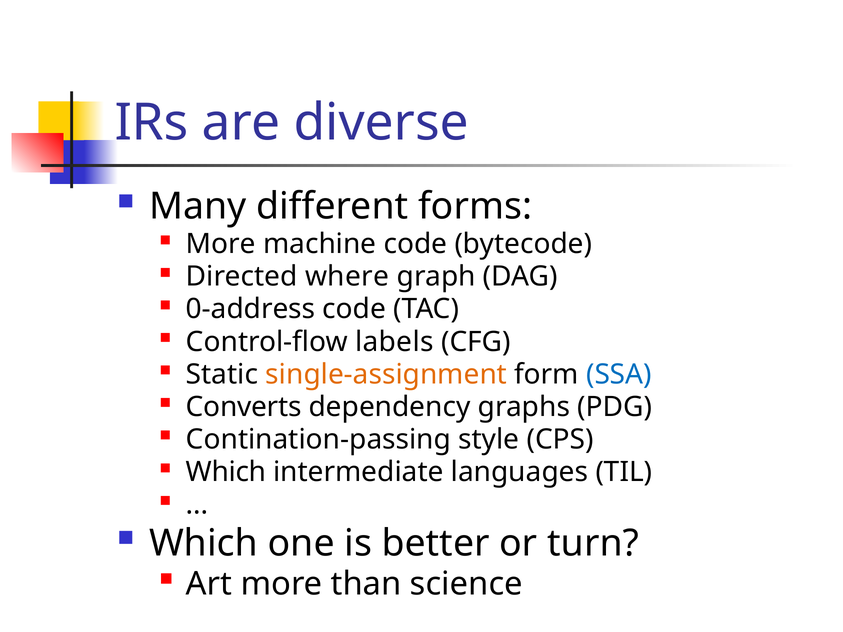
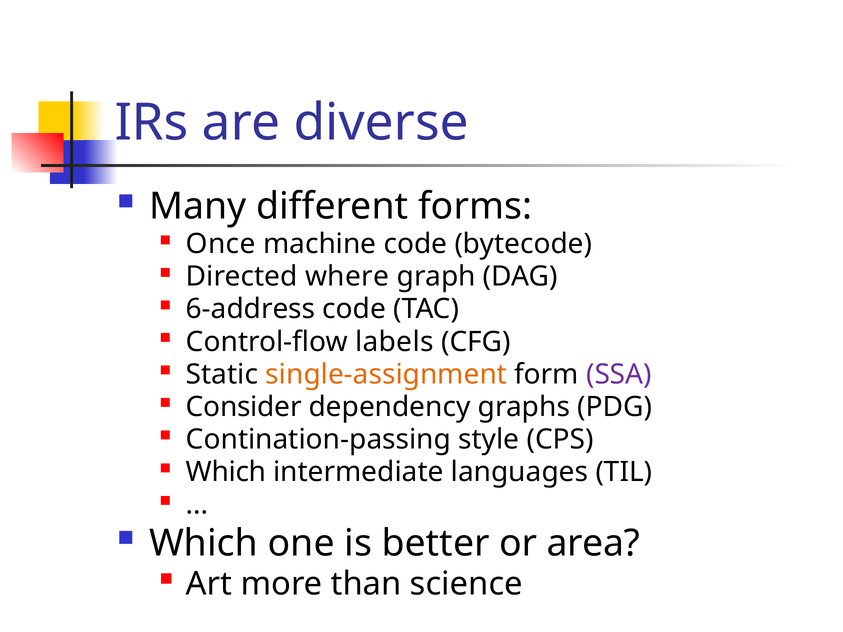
More: More -> Once (221, 244)
0-address: 0-address -> 6-address (251, 309)
SSA colour: blue -> purple (619, 374)
Converts: Converts -> Consider (244, 407)
turn: turn -> area (593, 543)
